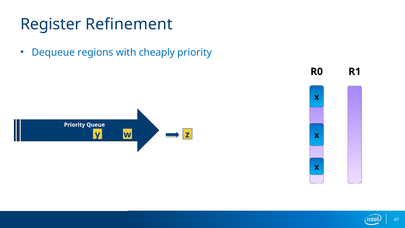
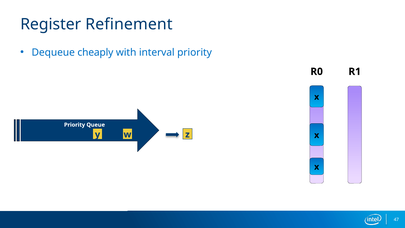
regions: regions -> cheaply (95, 52)
cheaply: cheaply -> interval (157, 52)
